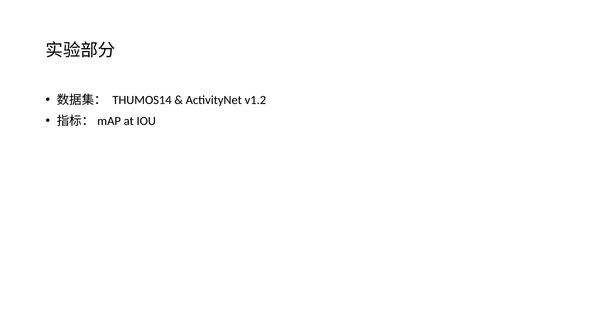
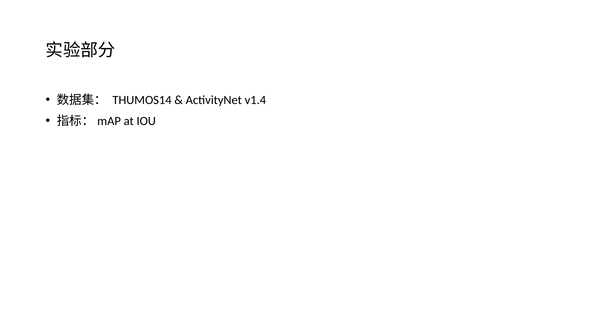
v1.2: v1.2 -> v1.4 (255, 100)
